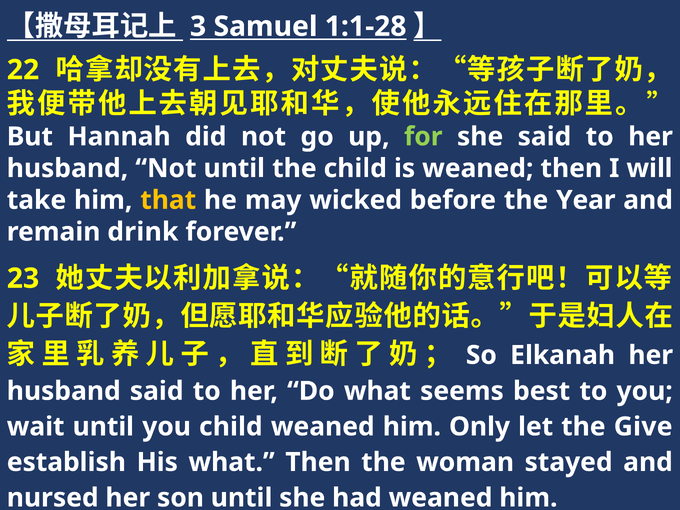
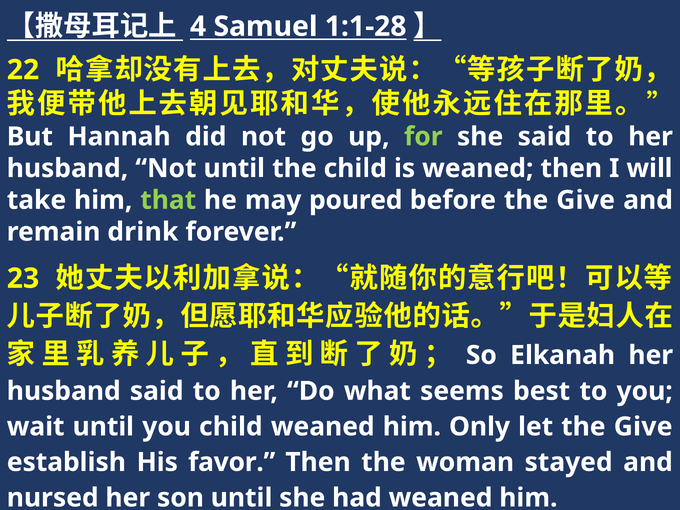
3: 3 -> 4 (198, 26)
that colour: yellow -> light green (168, 200)
wicked: wicked -> poured (356, 200)
before the Year: Year -> Give (586, 200)
His what: what -> favor (232, 462)
